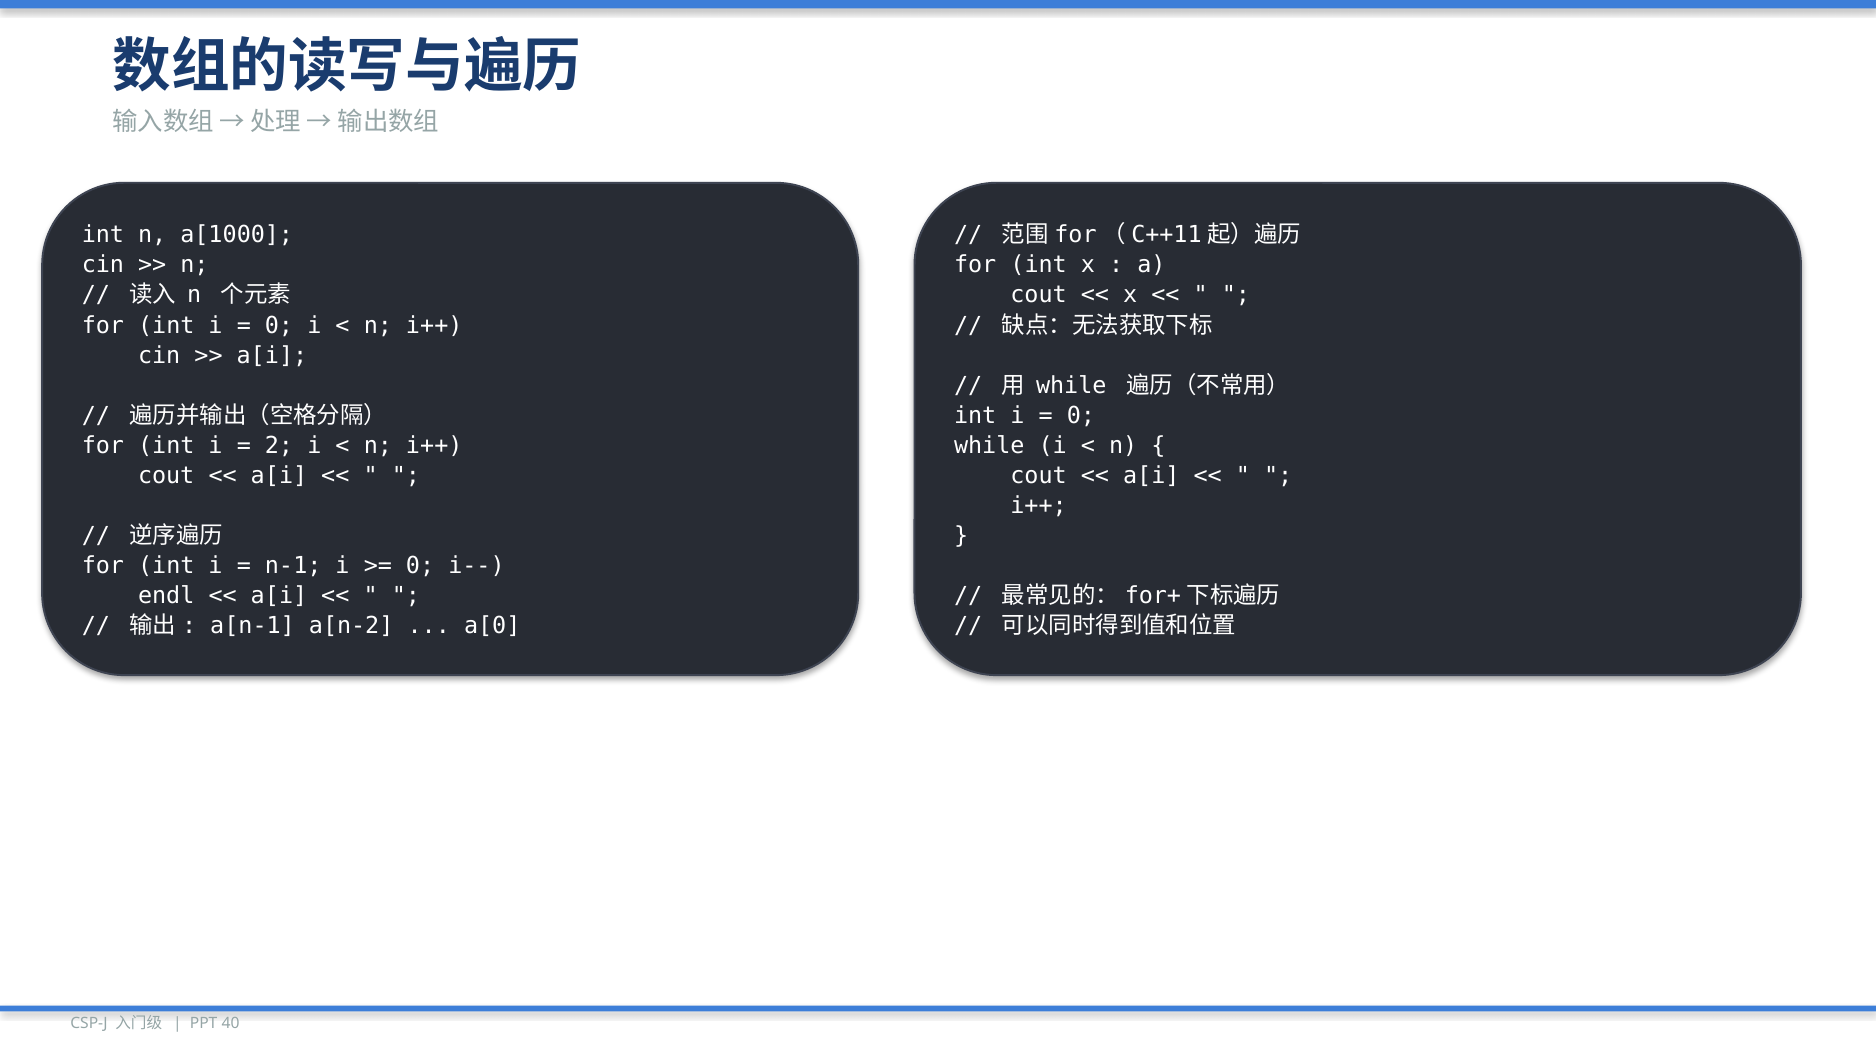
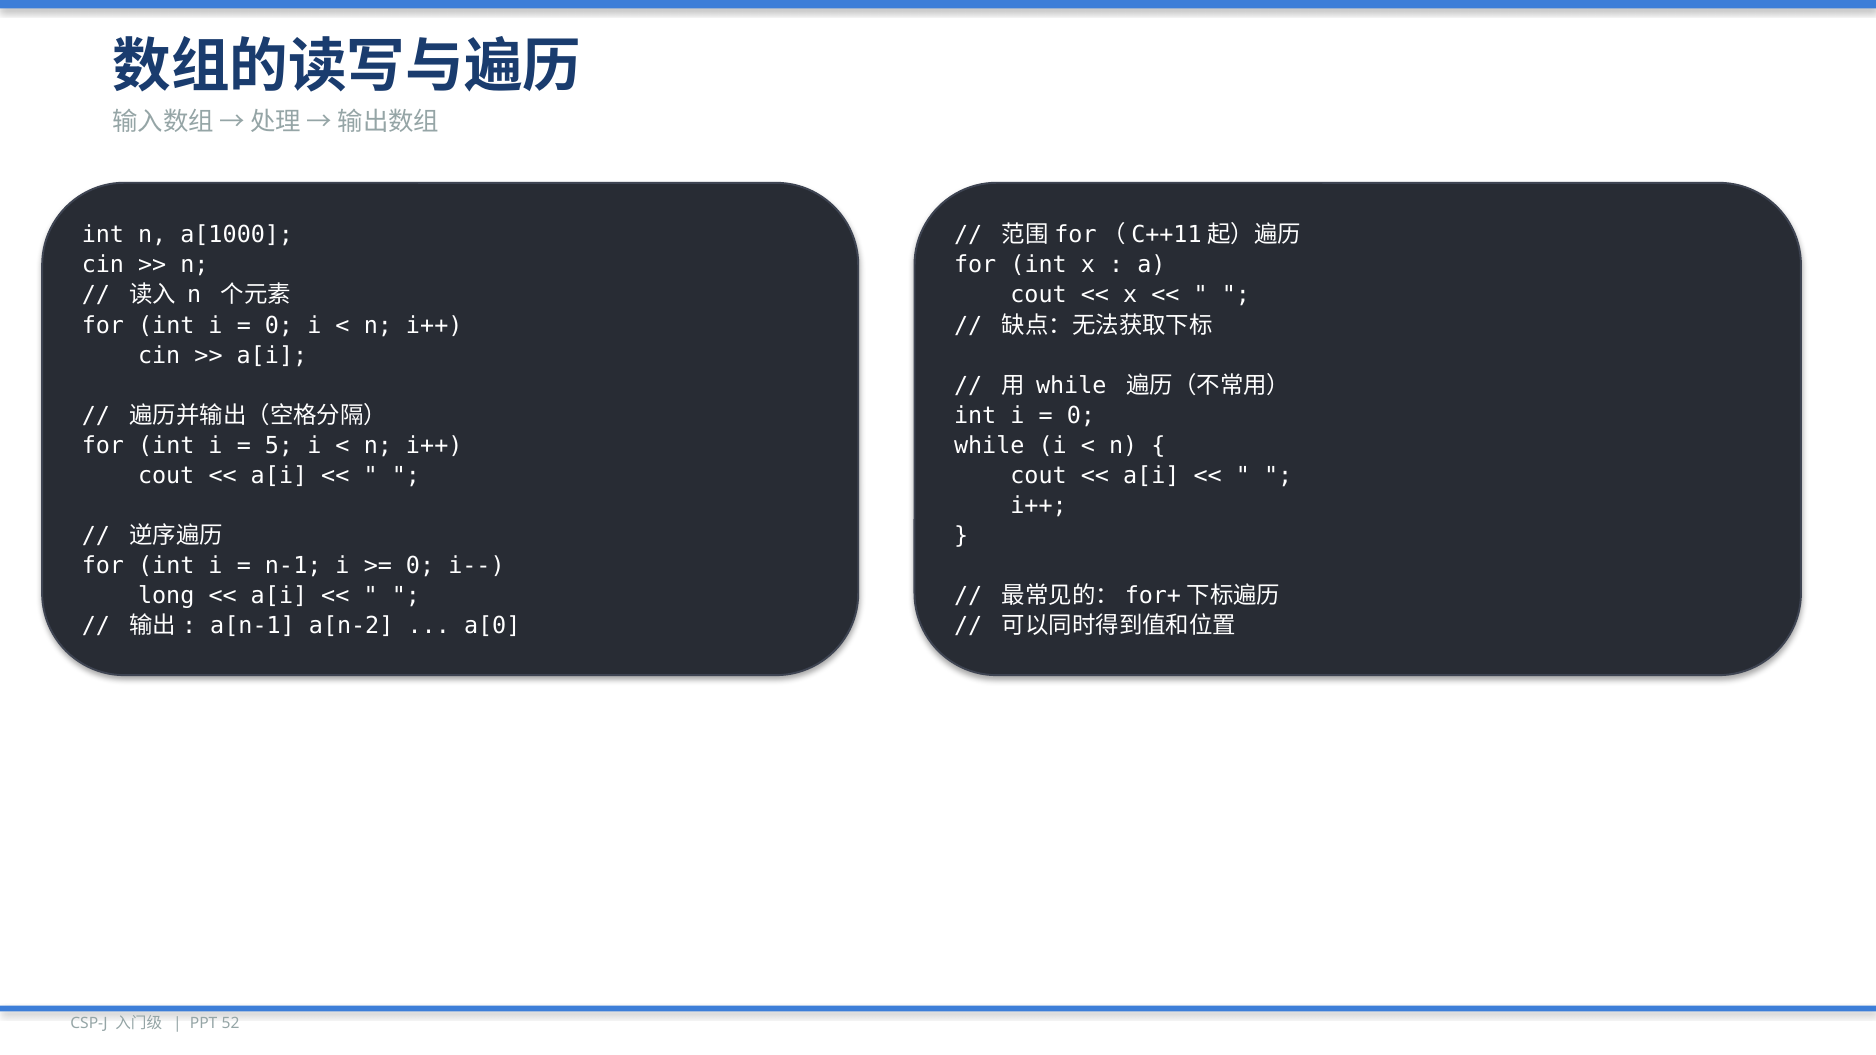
2: 2 -> 5 (279, 446)
endl: endl -> long (166, 596)
40: 40 -> 52 (231, 1023)
